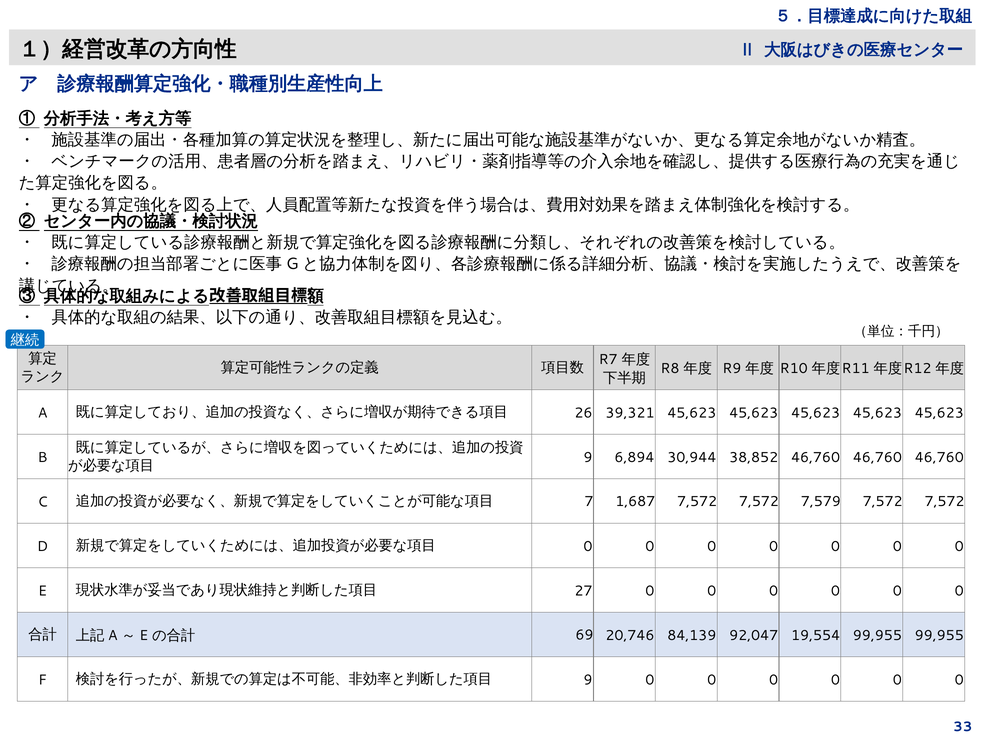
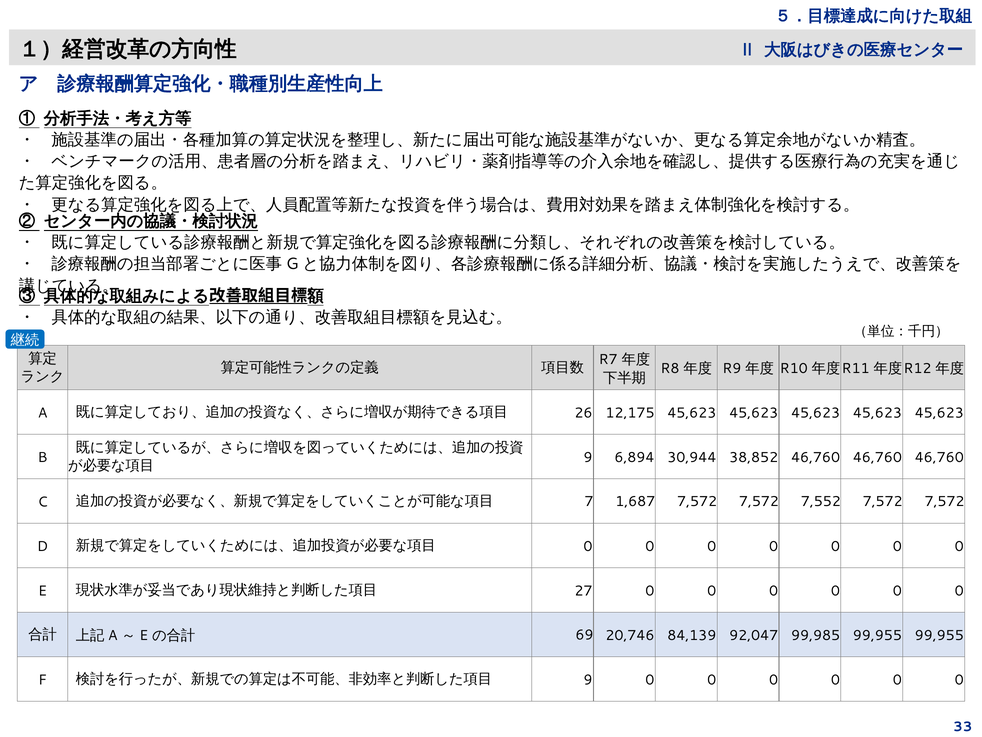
39,321: 39,321 -> 12,175 (630, 413)
7,579: 7,579 -> 7,552 (821, 501)
19,554: 19,554 -> 99,985 (816, 635)
